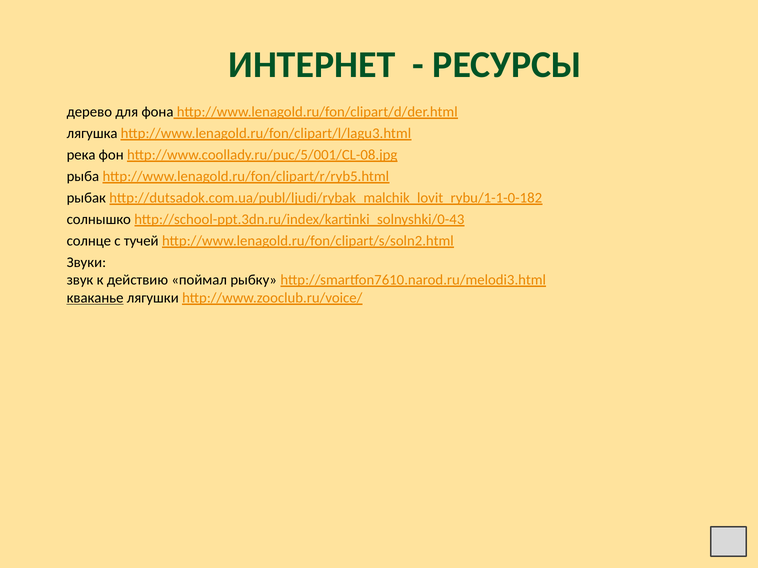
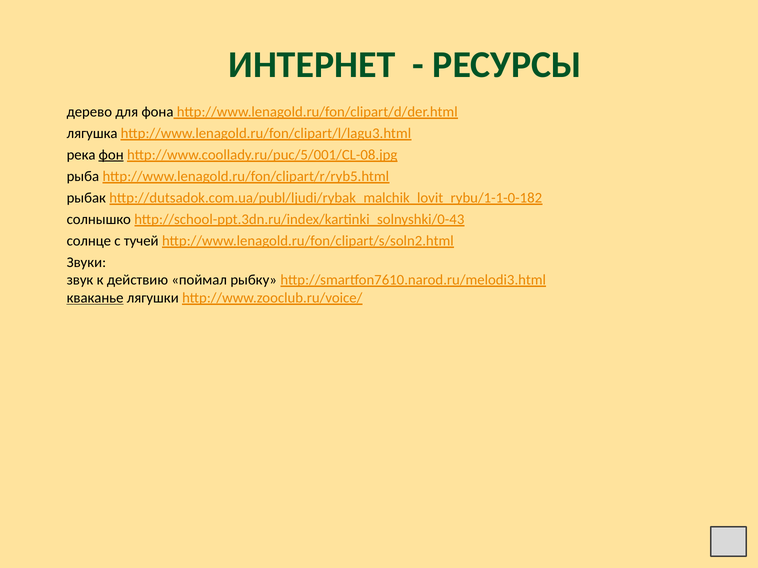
фон underline: none -> present (111, 155)
